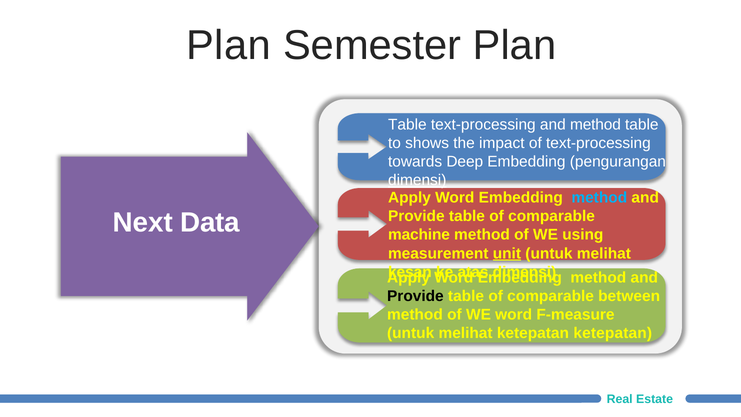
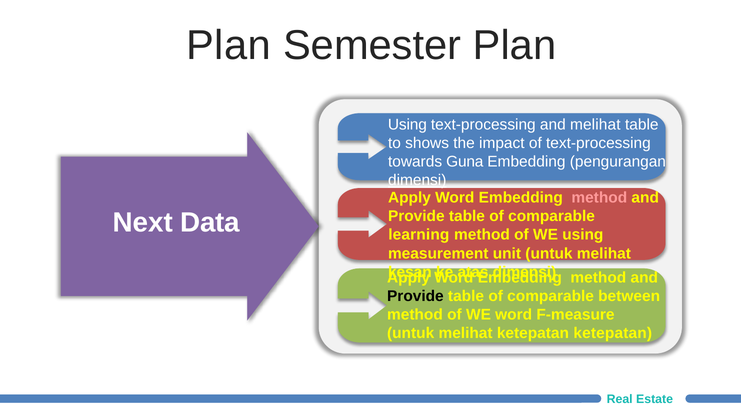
Table: Table -> Using (407, 124)
and method: method -> melihat (595, 124)
Deep: Deep -> Guna (465, 162)
method colour: light blue -> pink (599, 198)
machine: machine -> learning (419, 235)
unit underline: present -> none (507, 253)
